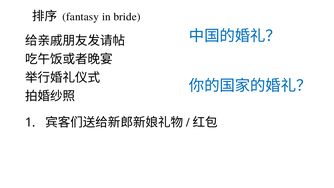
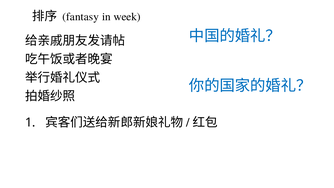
bride: bride -> week (127, 17)
